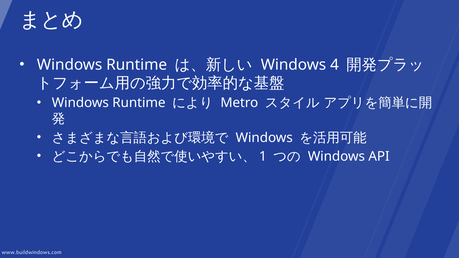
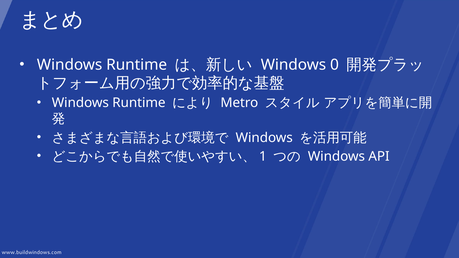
4: 4 -> 0 (334, 65)
